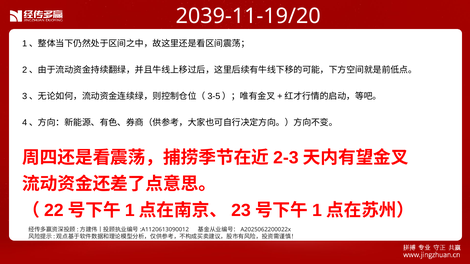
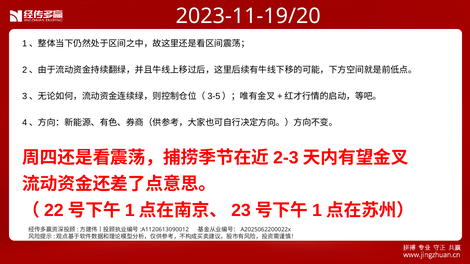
2039-11-19/20: 2039-11-19/20 -> 2023-11-19/20 (248, 16)
